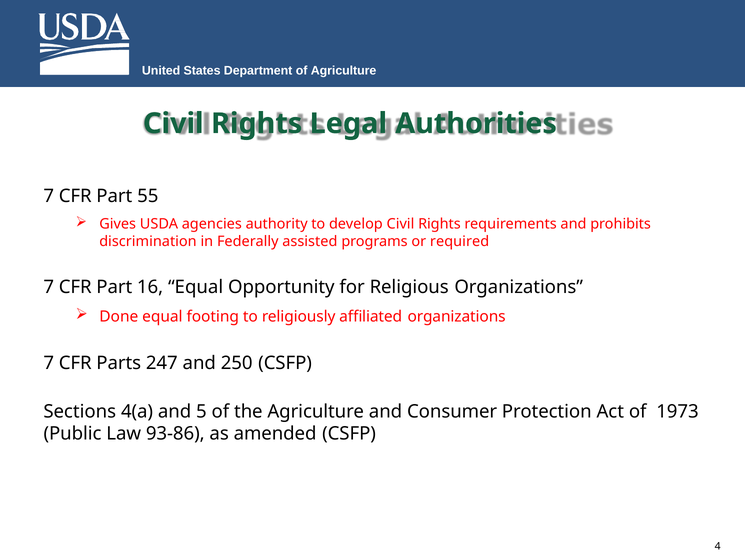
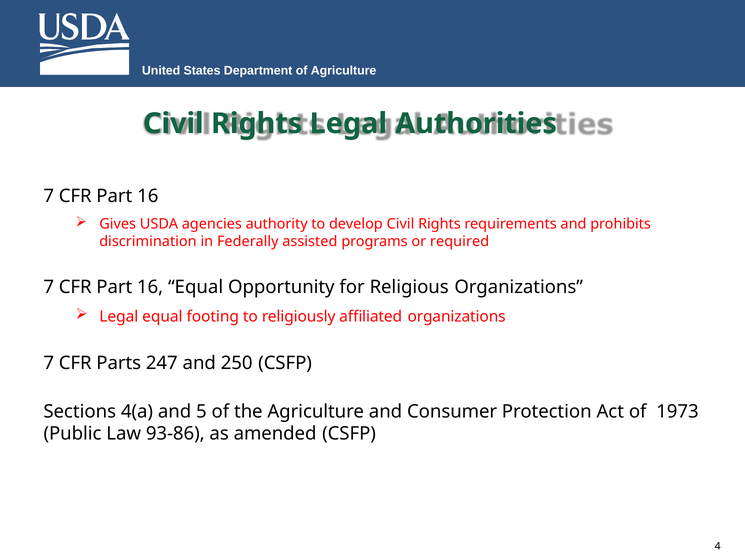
55: 55 -> 16 (148, 196)
Done: Done -> Legal (119, 317)
